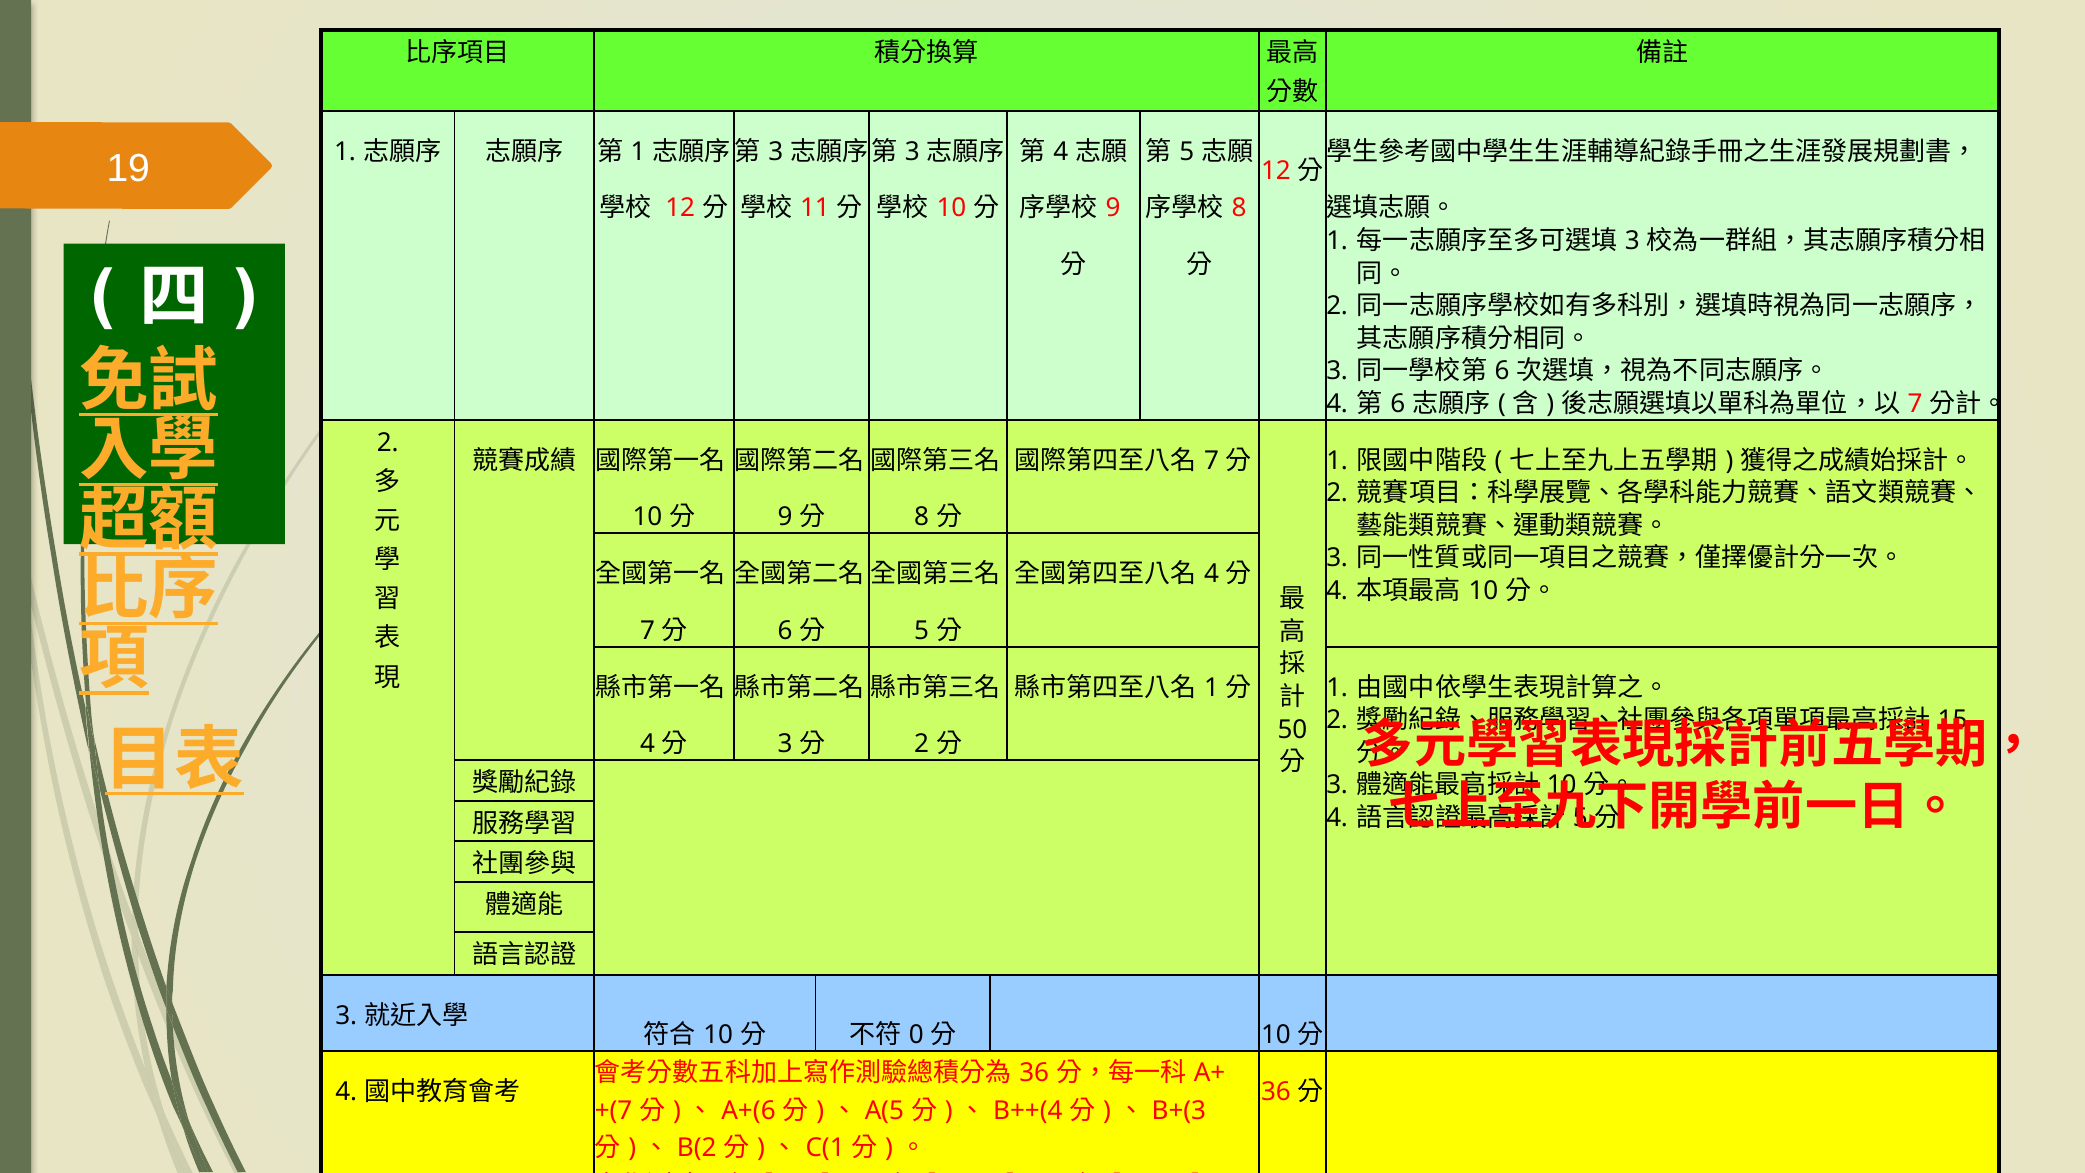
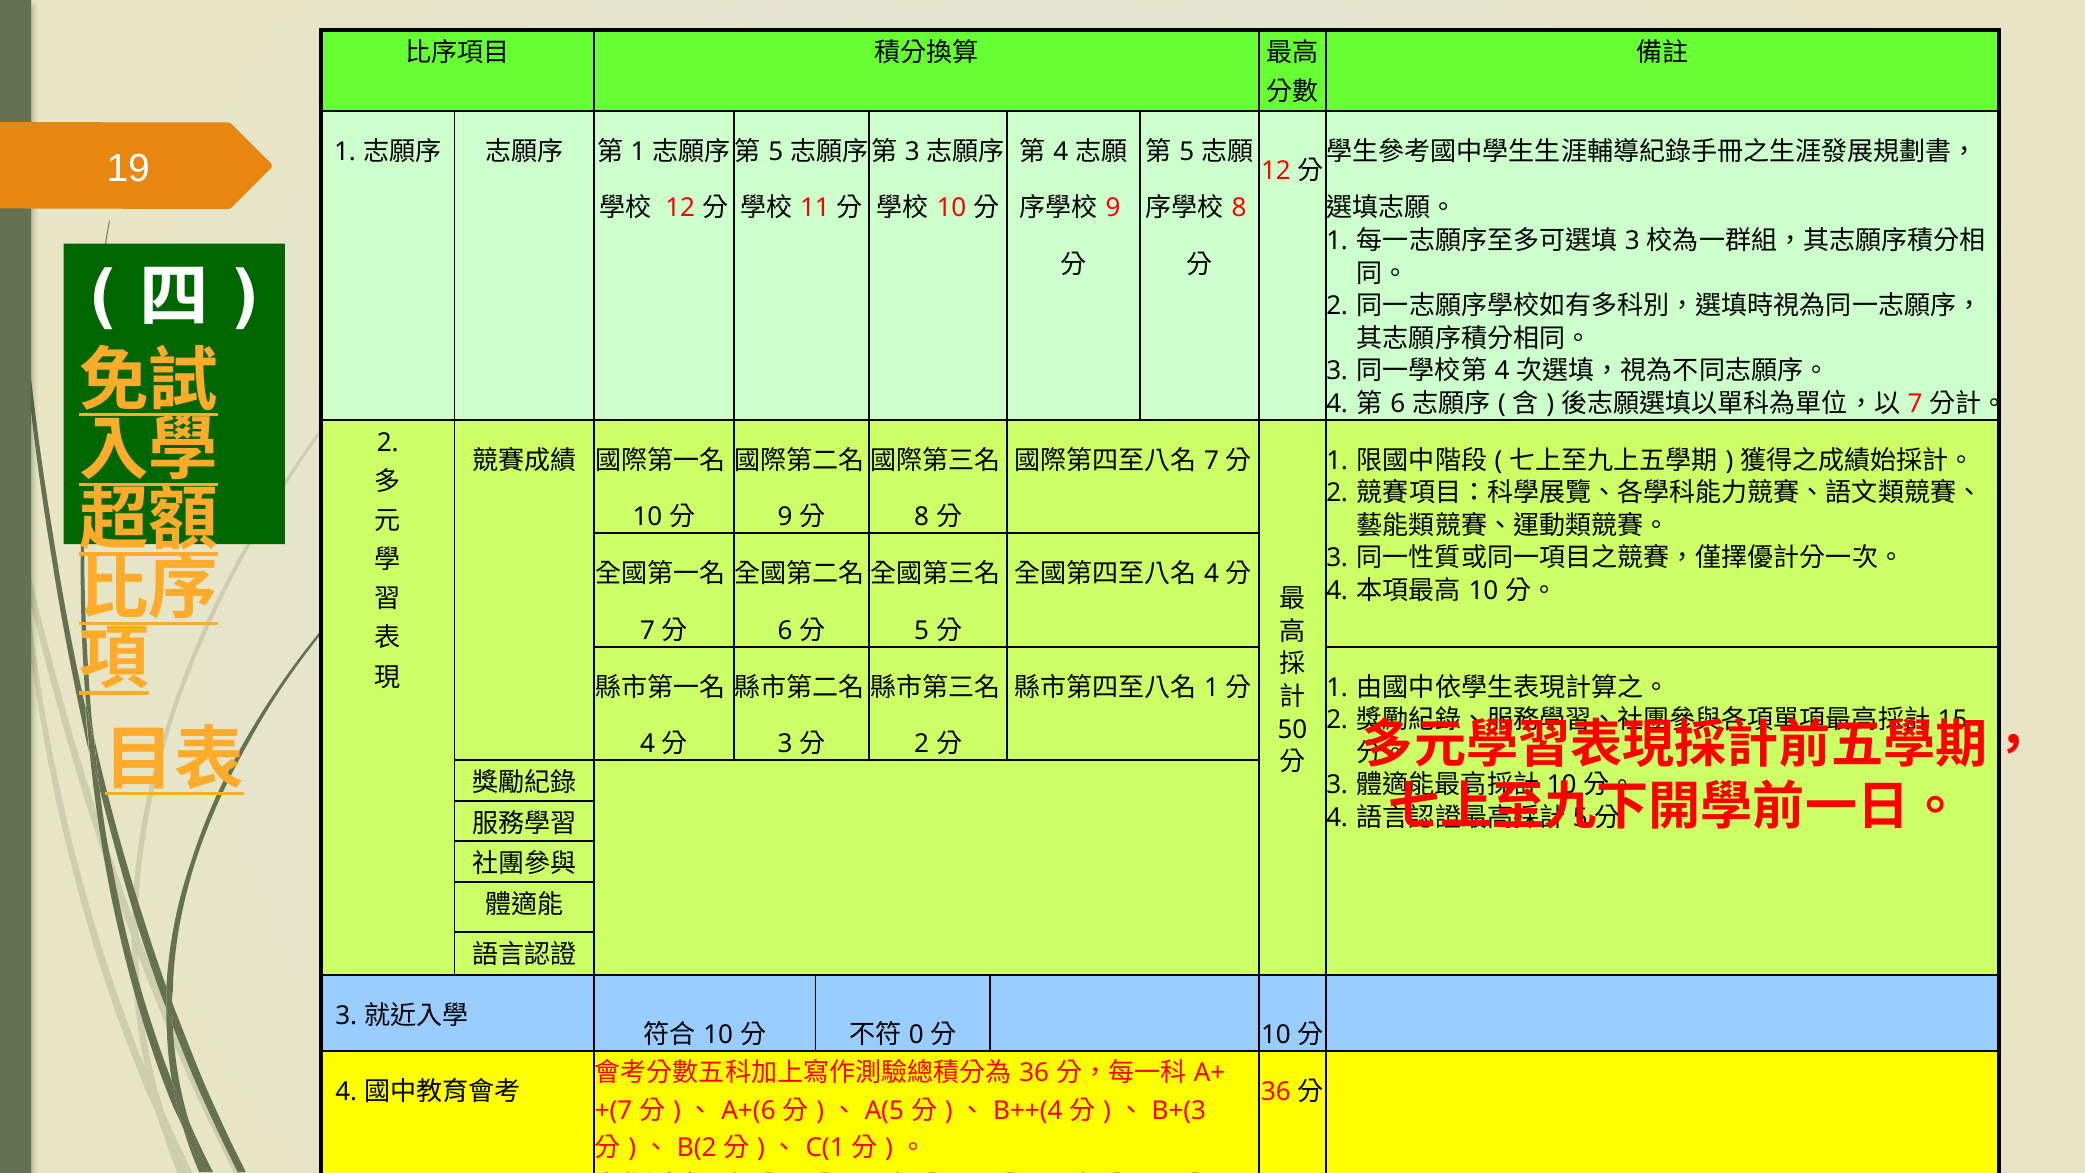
3: 3 -> 5 (776, 152)
6: 6 -> 4 (1502, 371)
